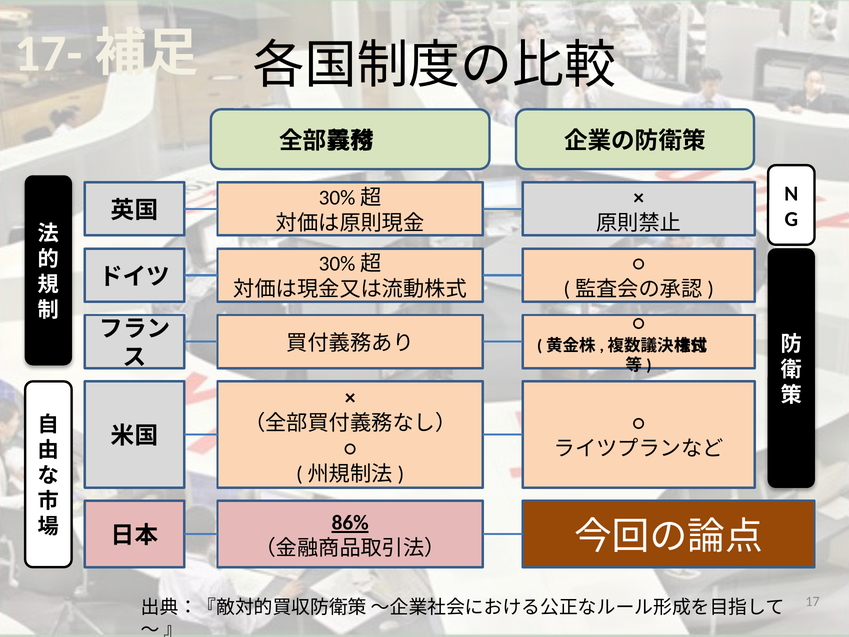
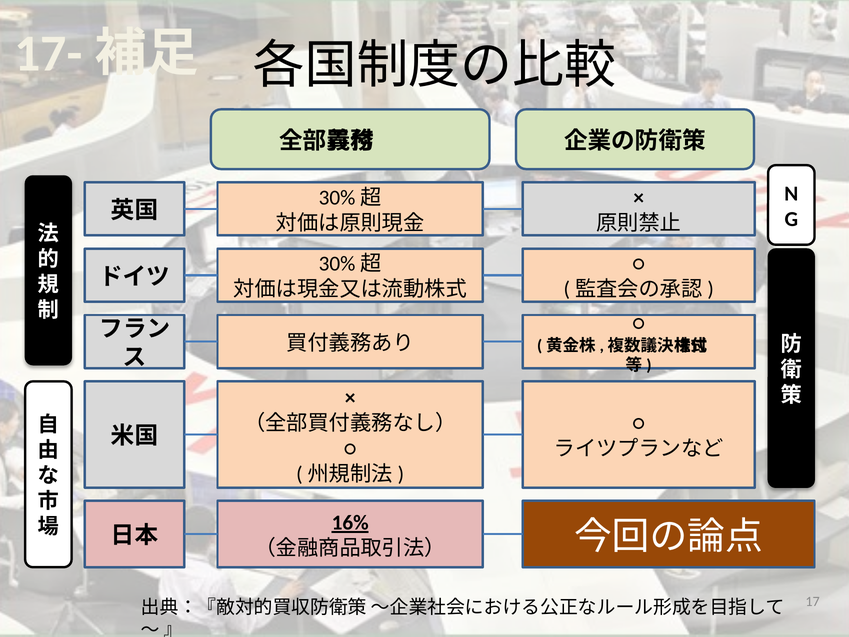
86%: 86% -> 16% (350, 523)
